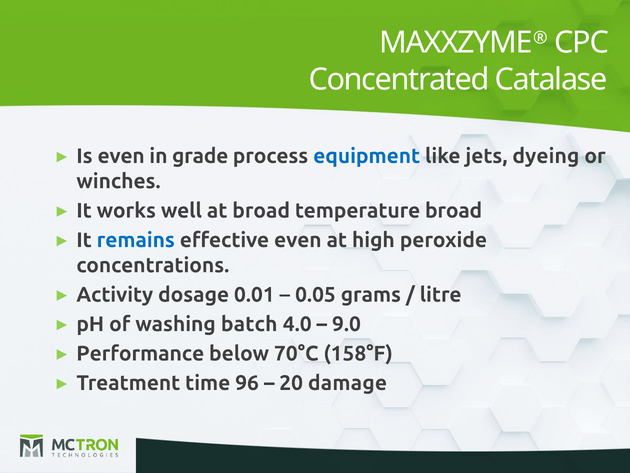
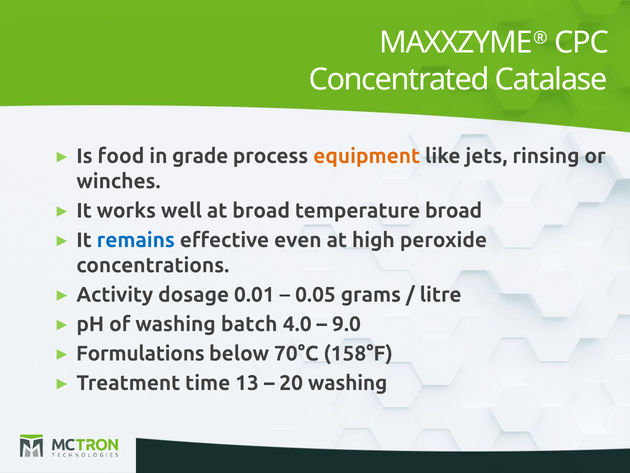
Is even: even -> food (121, 156)
equipment colour: blue -> orange (367, 156)
dyeing: dyeing -> rinsing (546, 156)
Performance: Performance -> Formulations (140, 353)
96: 96 -> 13 (247, 383)
20 damage: damage -> washing (348, 383)
